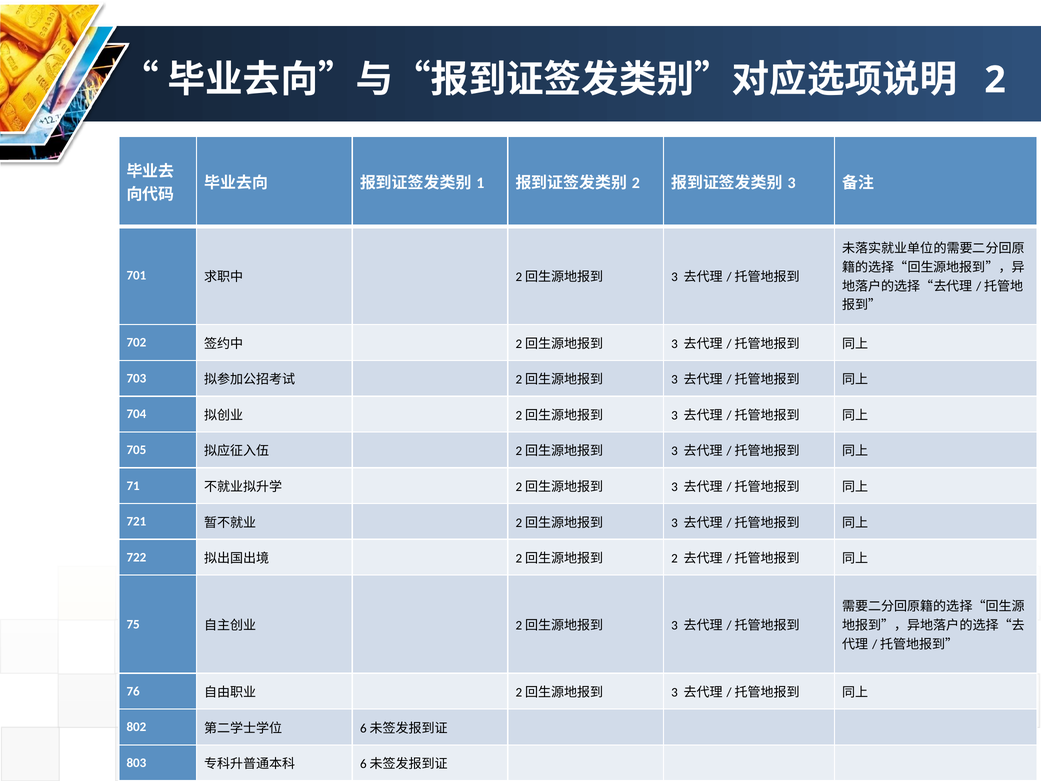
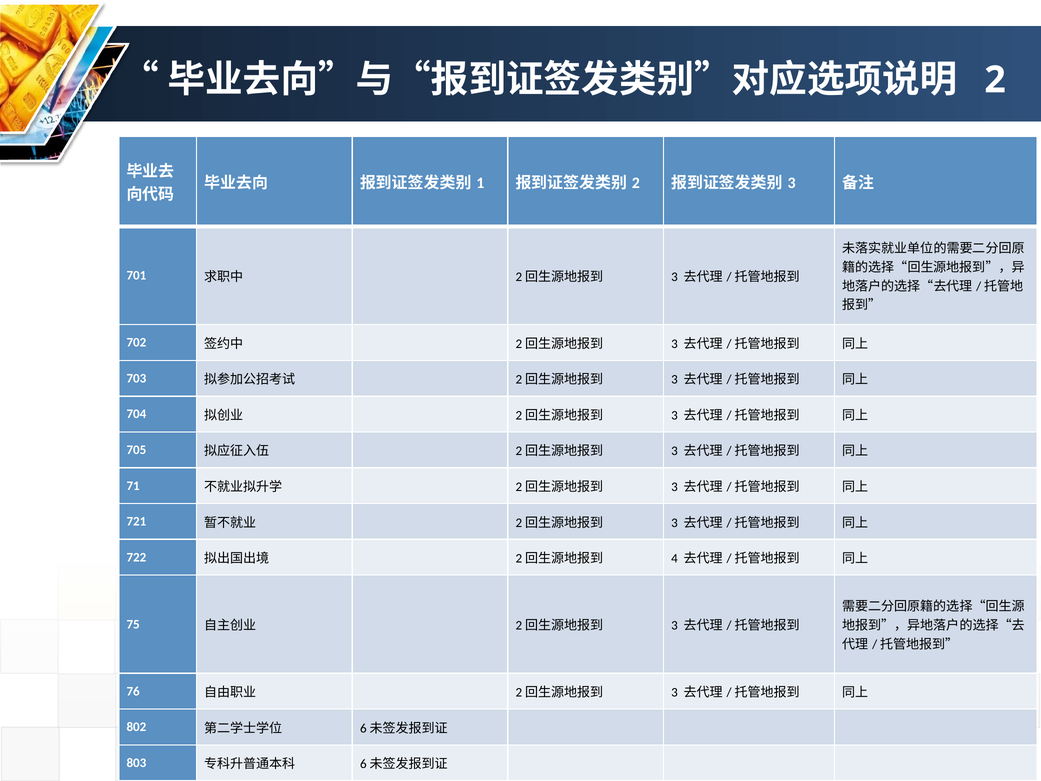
2: 2 -> 4 (674, 558)
